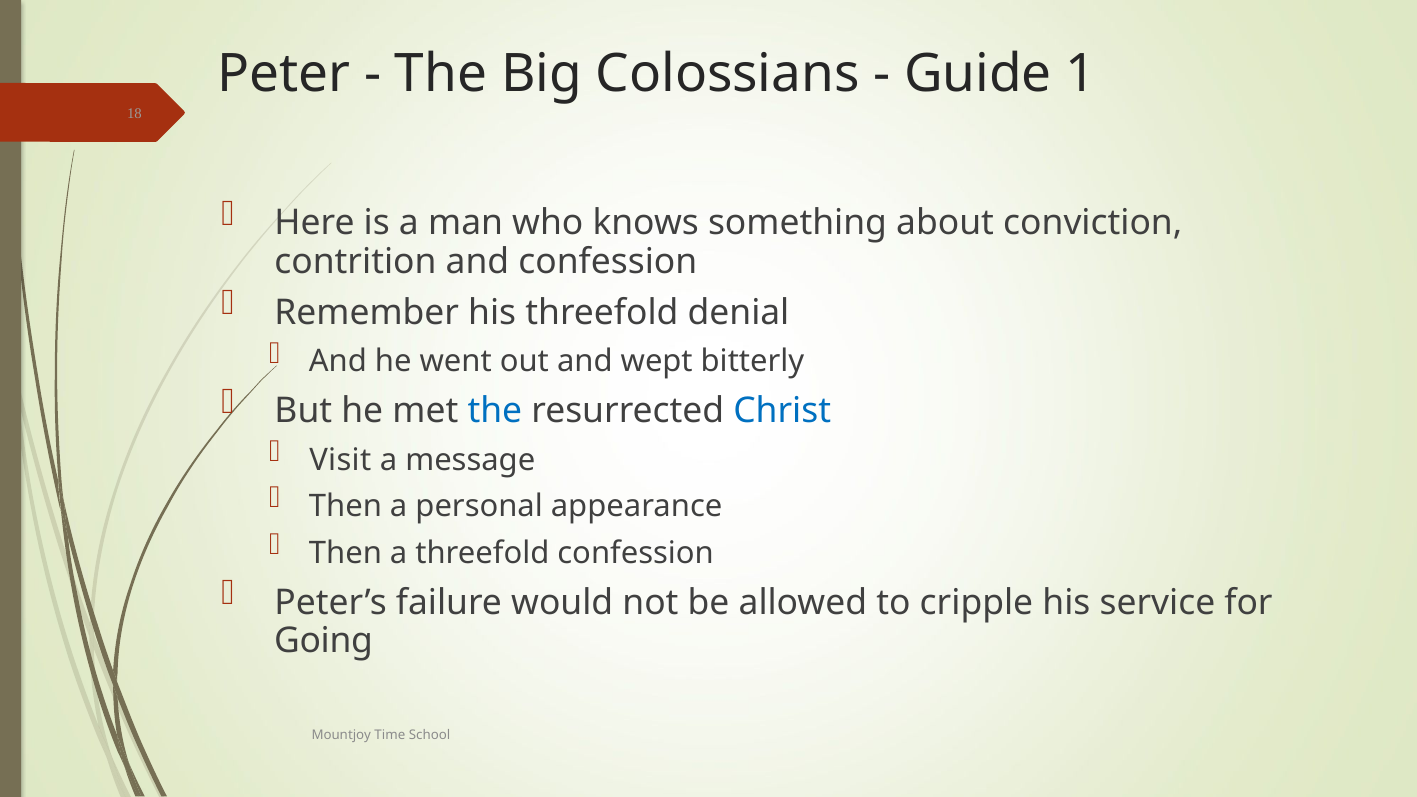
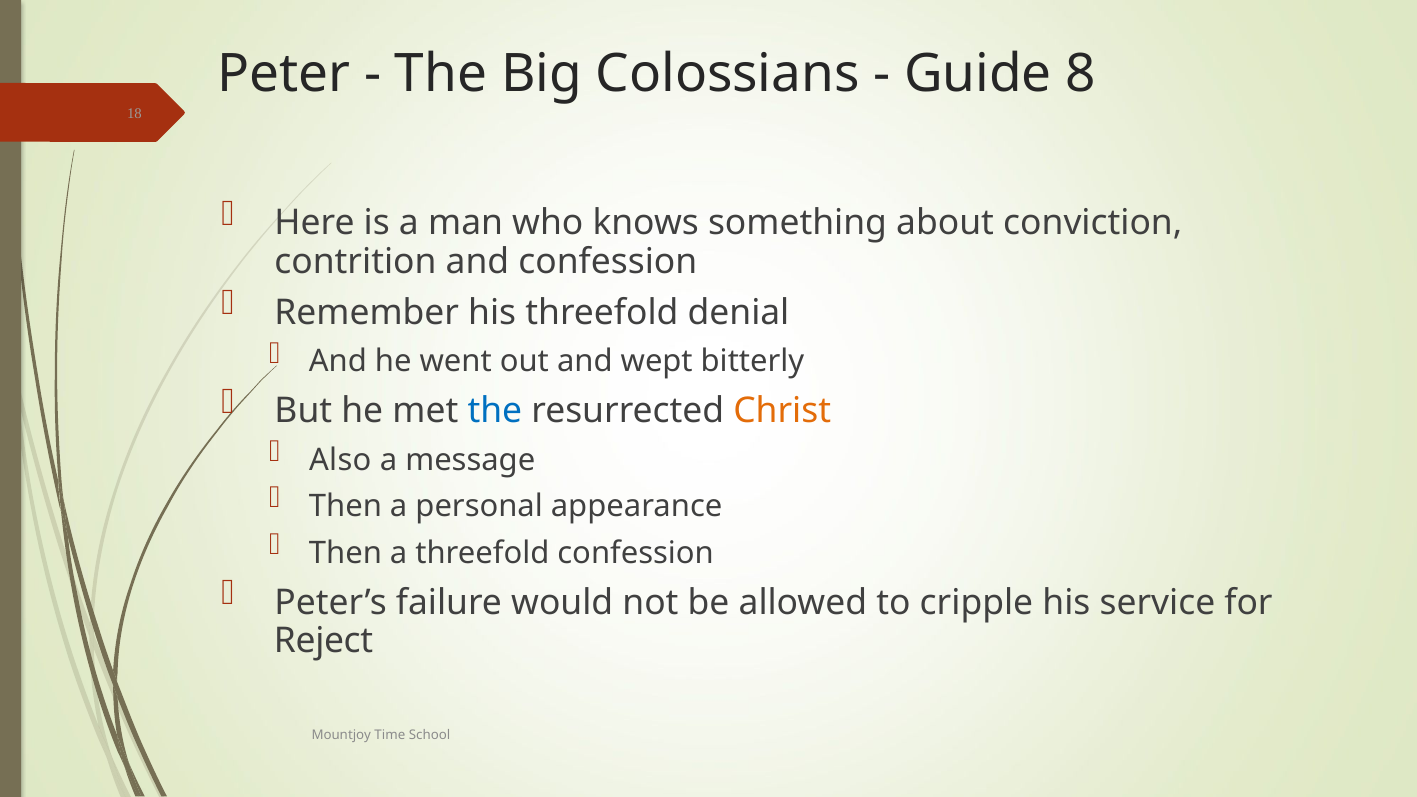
1: 1 -> 8 (1081, 74)
Christ colour: blue -> orange (782, 411)
Visit: Visit -> Also (340, 460)
Going: Going -> Reject (324, 641)
